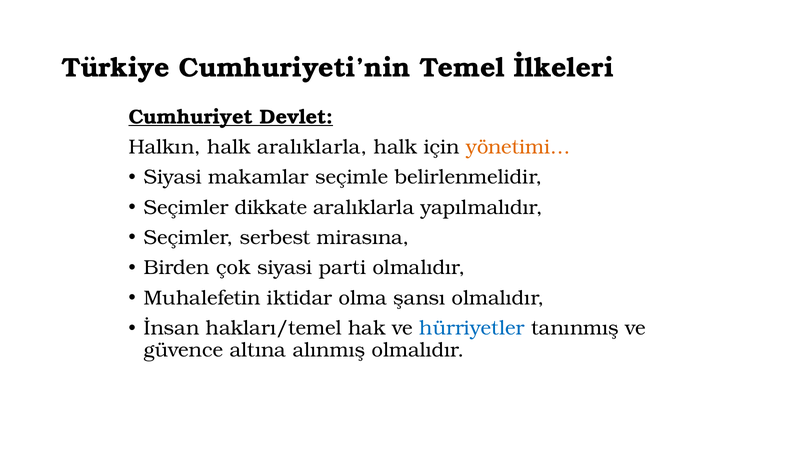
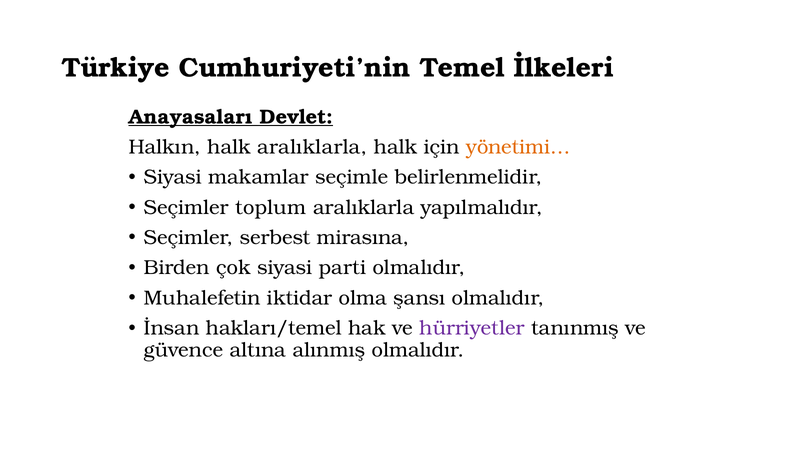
Cumhuriyet: Cumhuriyet -> Anayasaları (191, 117)
dikkate: dikkate -> toplum (271, 207)
hürriyetler colour: blue -> purple (472, 328)
